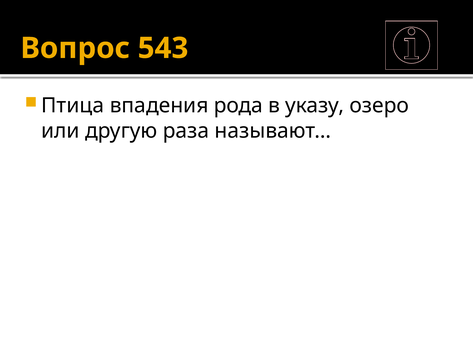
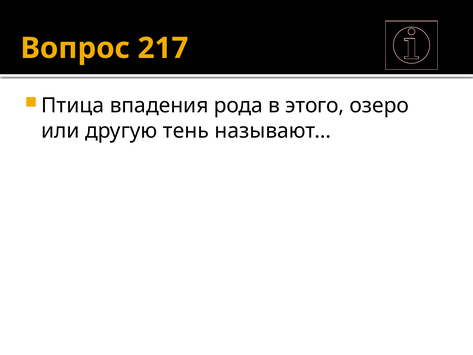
543: 543 -> 217 (163, 48)
указу: указу -> этого (315, 106)
раза: раза -> тень (186, 131)
